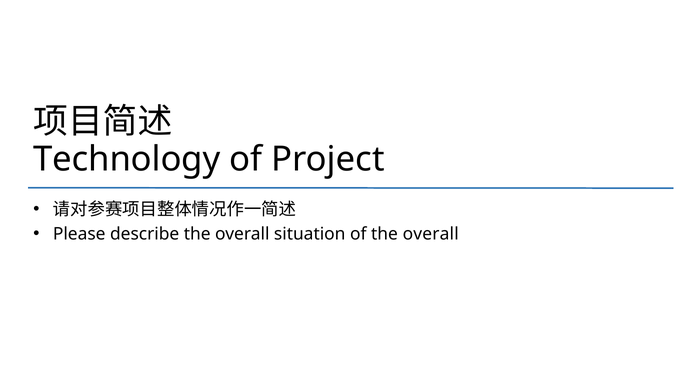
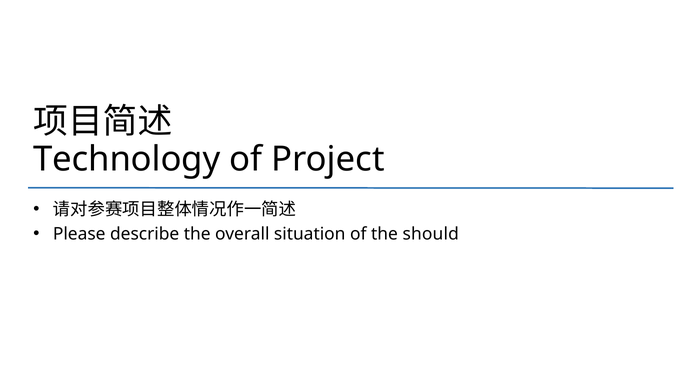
of the overall: overall -> should (431, 234)
